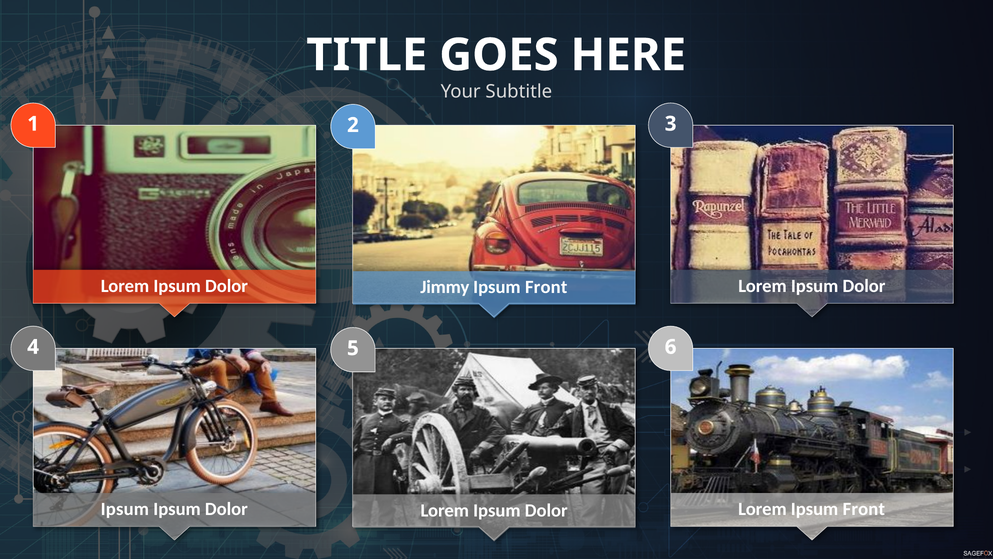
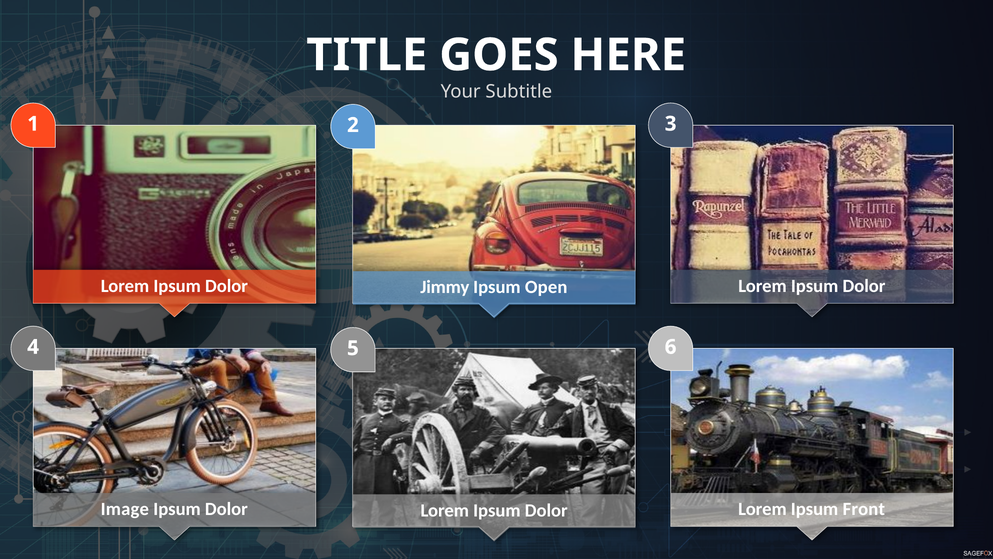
Front: Front -> Open (546, 287)
Ipsum: Ipsum -> Image (125, 509)
